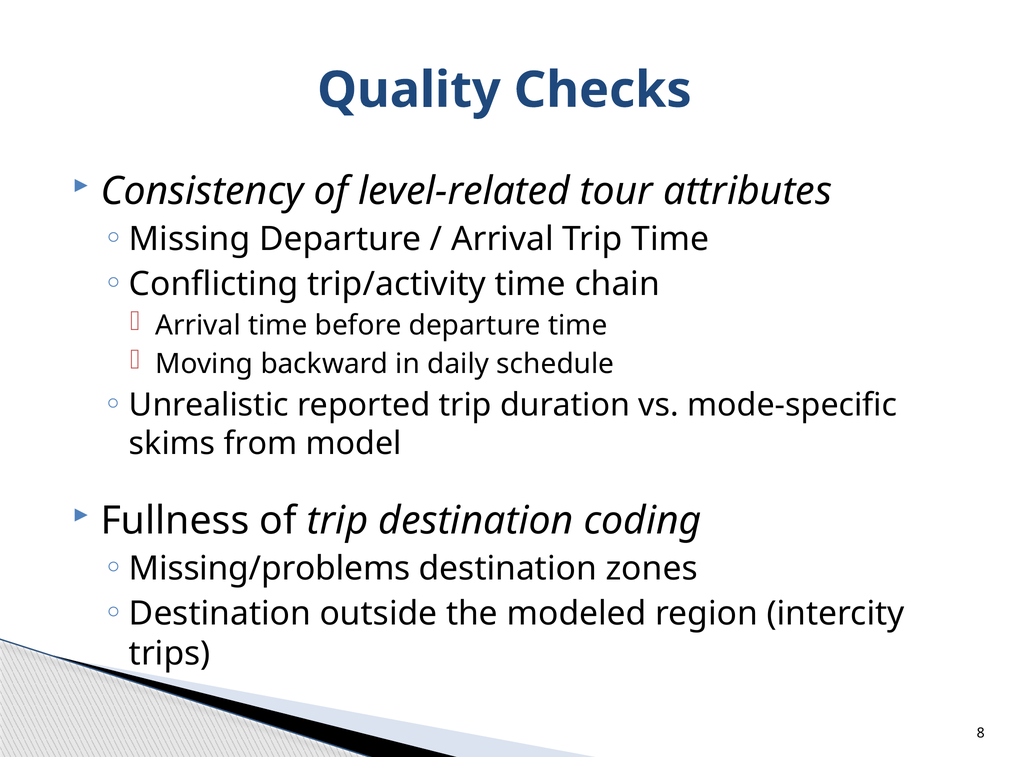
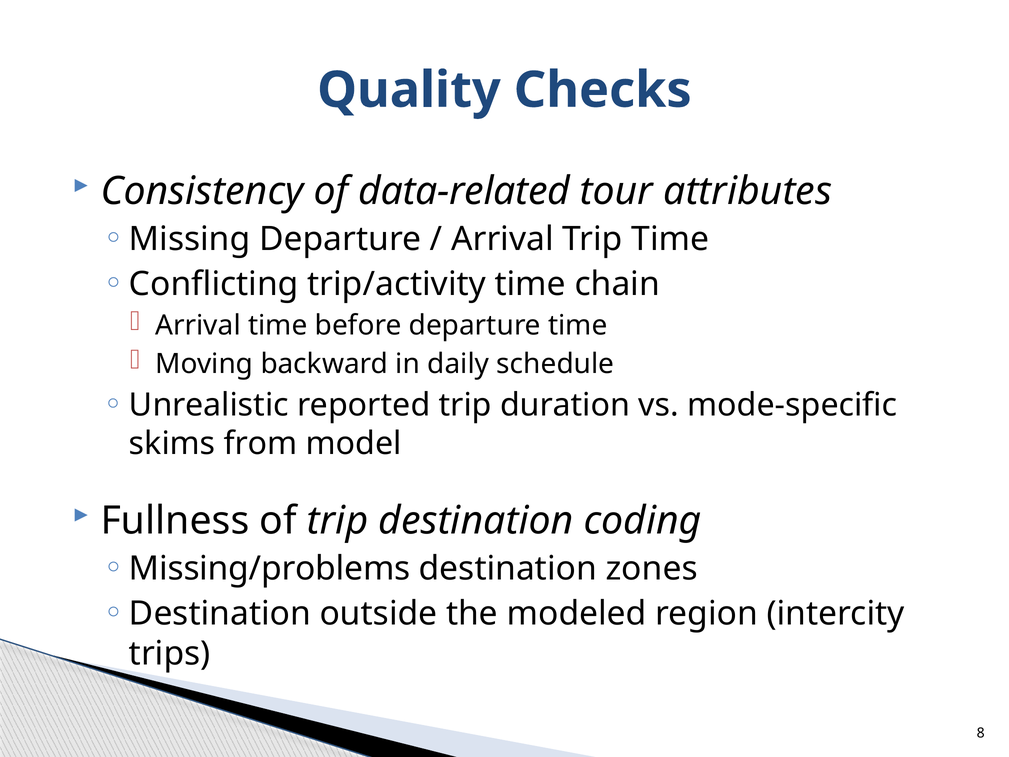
level-related: level-related -> data-related (464, 191)
